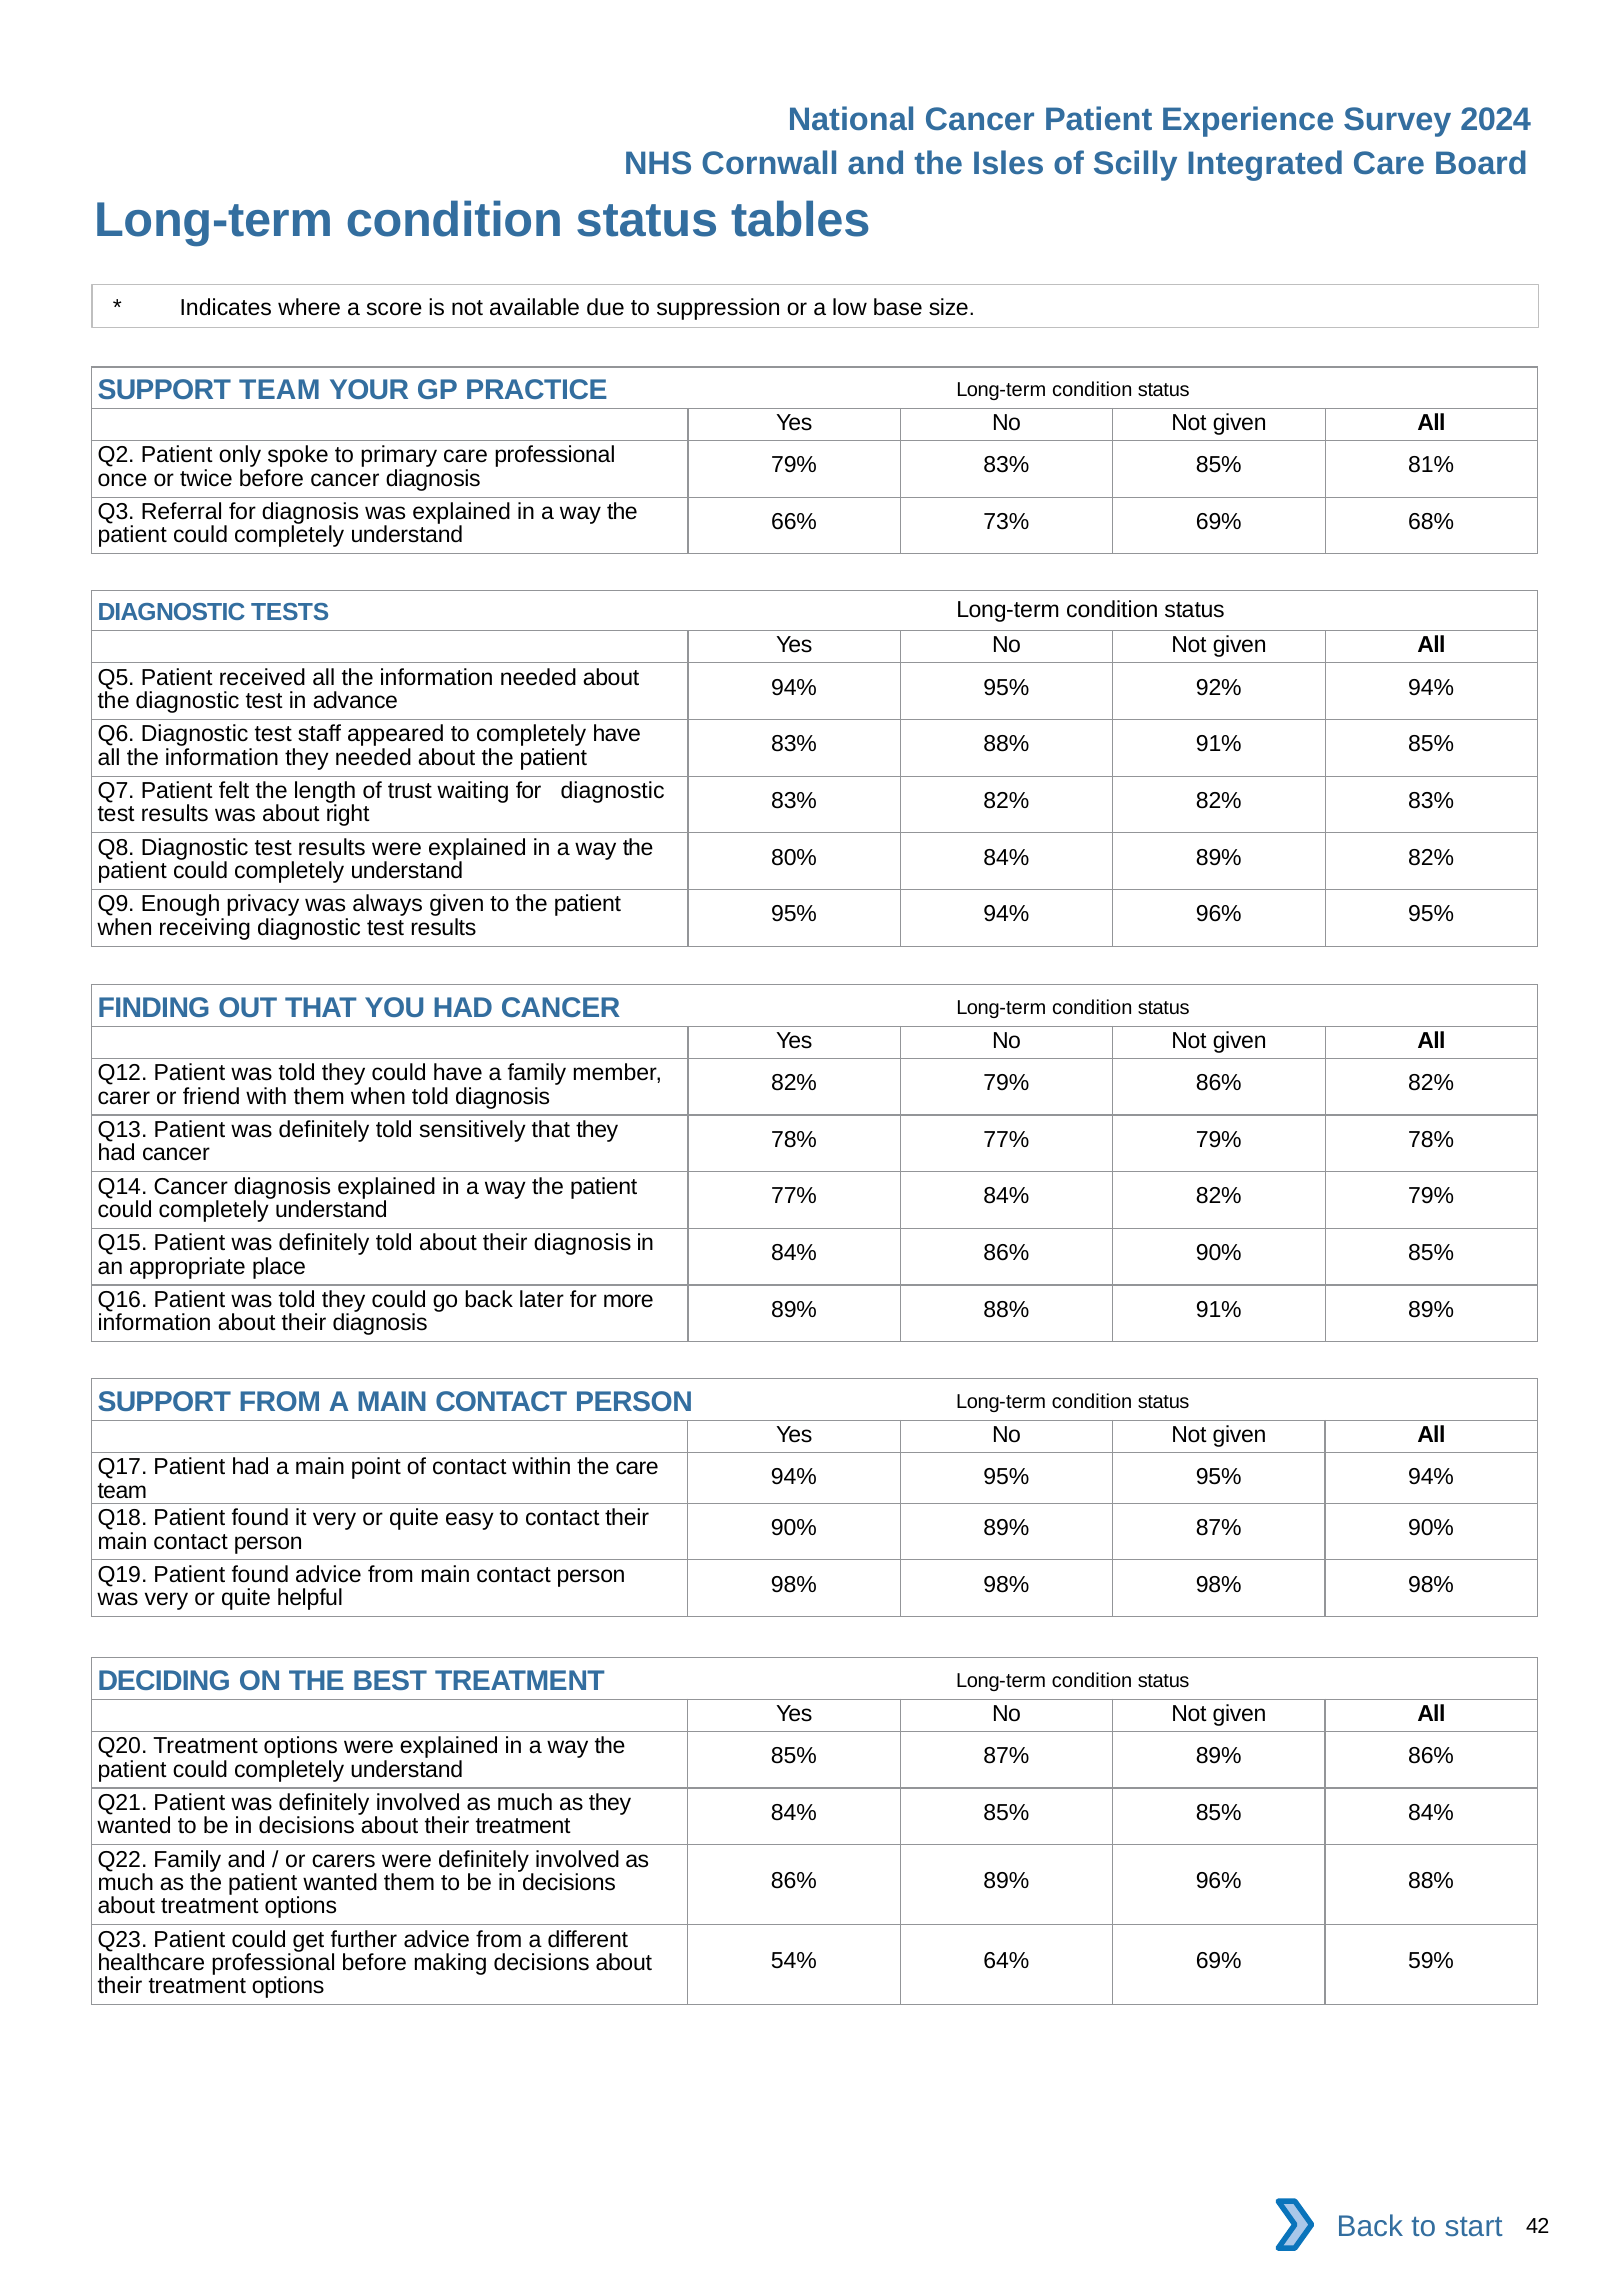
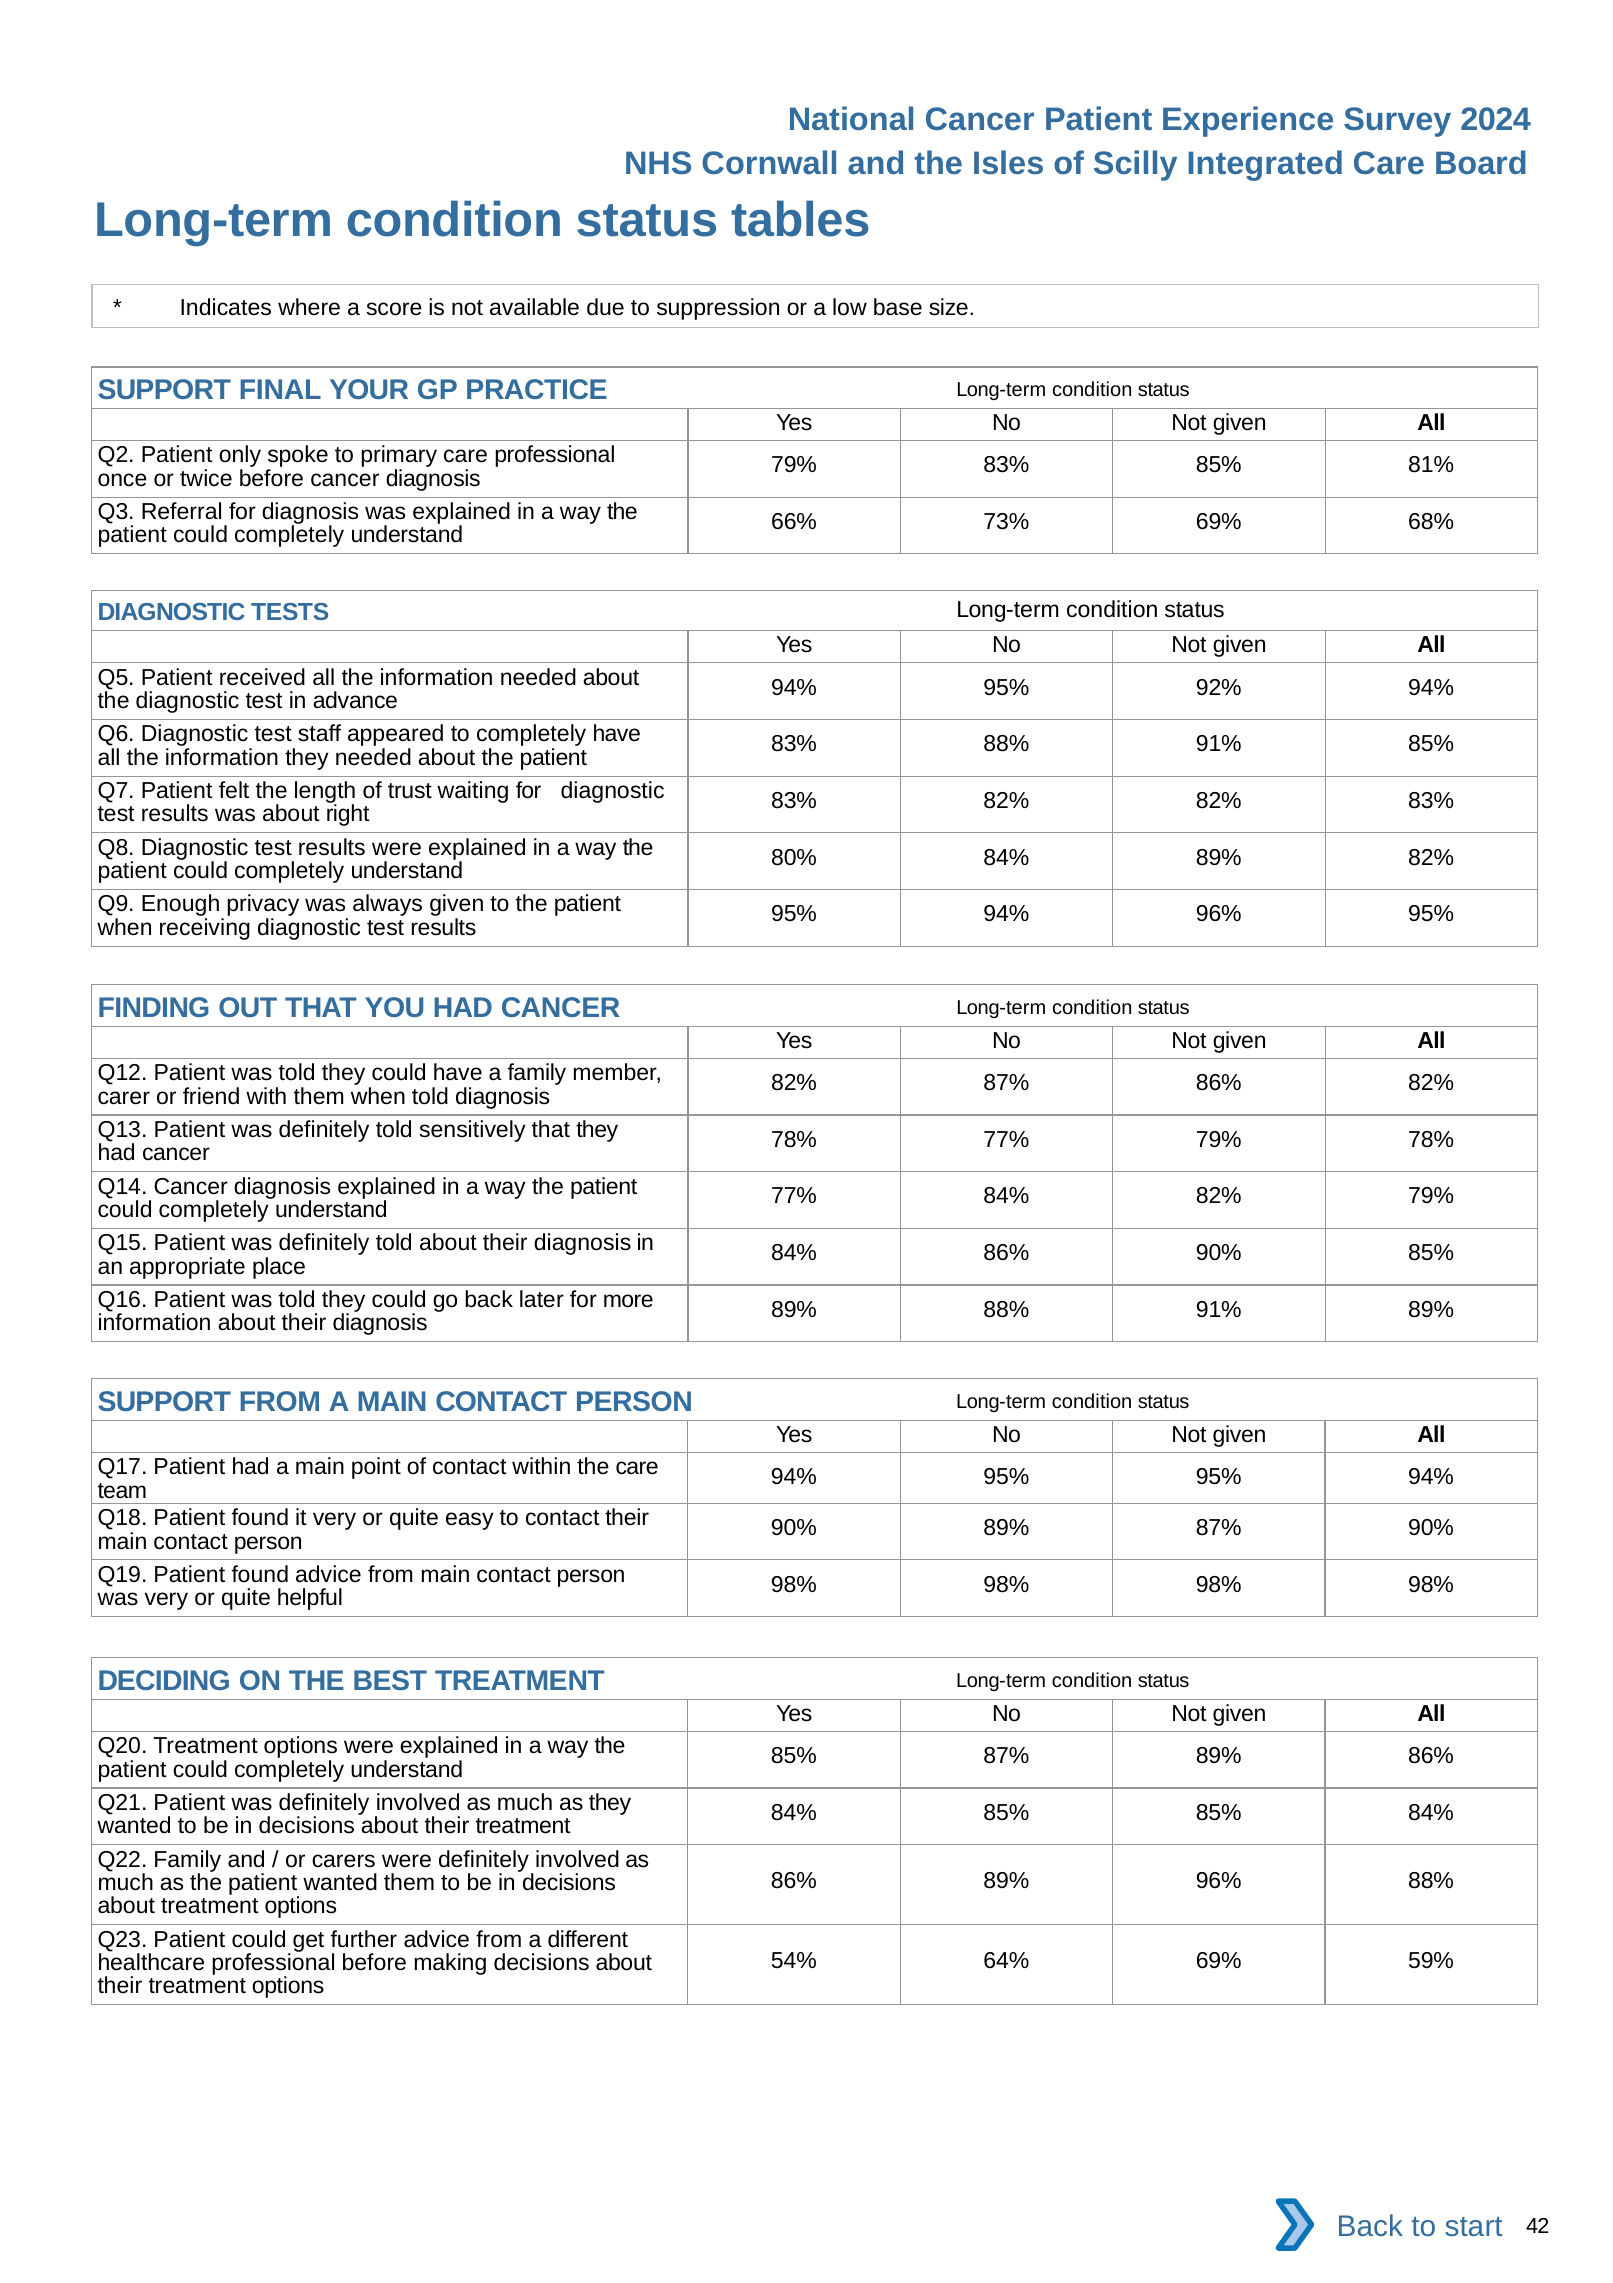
SUPPORT TEAM: TEAM -> FINAL (280, 390)
79%: 79% -> 87% (1006, 1083)
